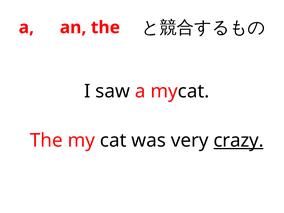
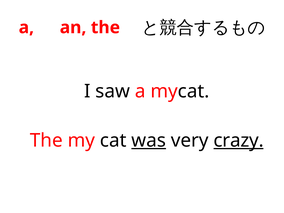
was underline: none -> present (149, 140)
